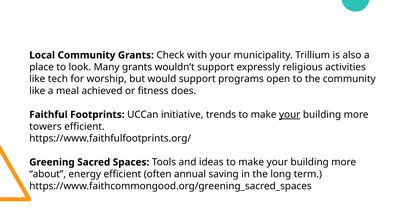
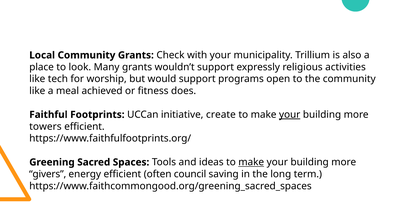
trends: trends -> create (221, 115)
make underline: none -> present (251, 162)
about: about -> givers (48, 174)
annual: annual -> council (190, 174)
